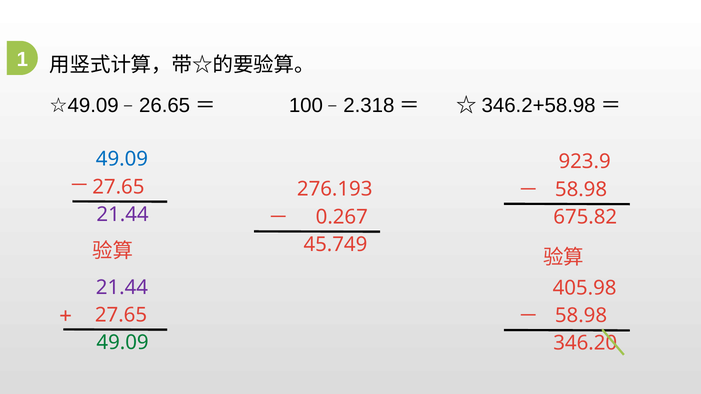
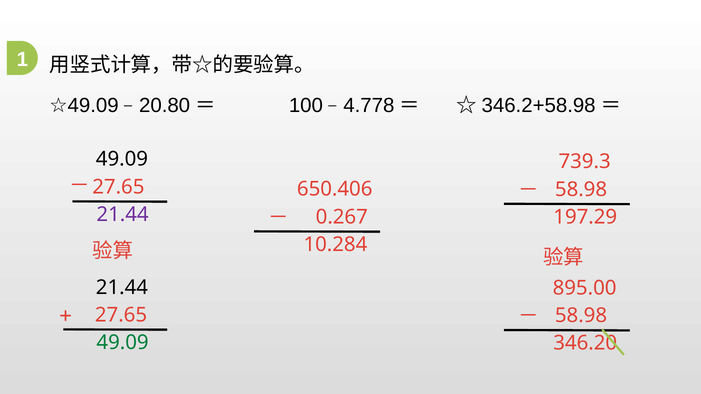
26.65: 26.65 -> 20.80 (165, 106)
2.318: 2.318 -> 4.778 (369, 106)
49.09 colour: blue -> black (122, 159)
923.9: 923.9 -> 739.3 (585, 162)
276.193: 276.193 -> 650.406 (335, 189)
675.82: 675.82 -> 197.29 (585, 217)
45.749: 45.749 -> 10.284 (335, 245)
21.44 colour: purple -> black (122, 287)
405.98: 405.98 -> 895.00 (585, 288)
